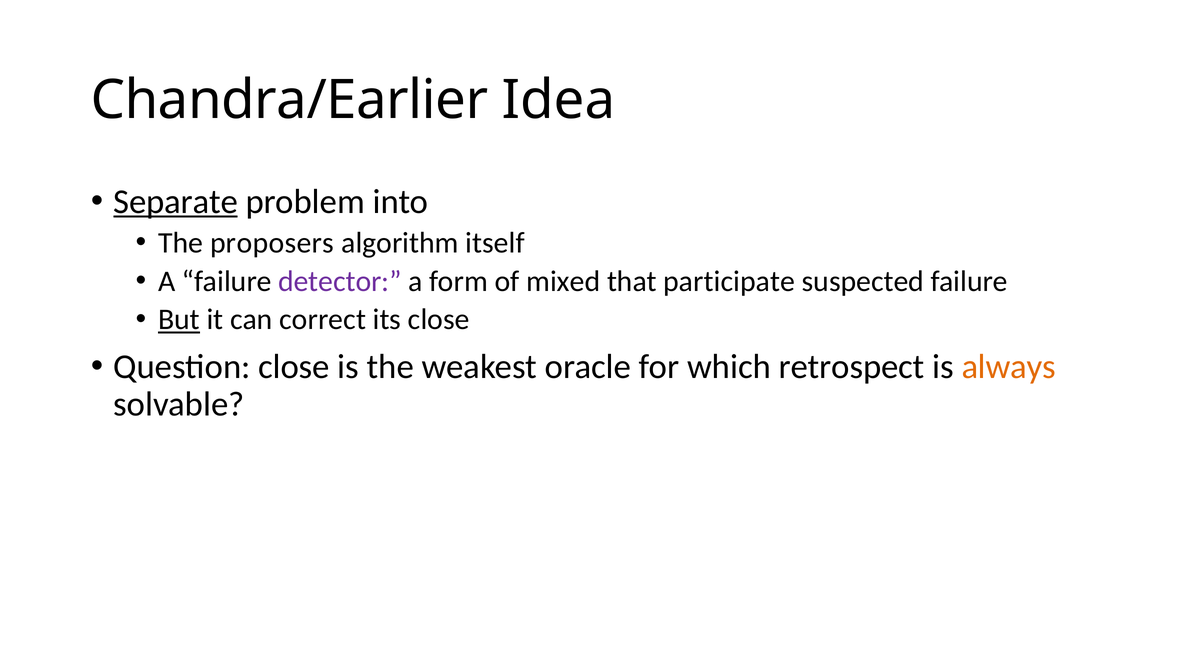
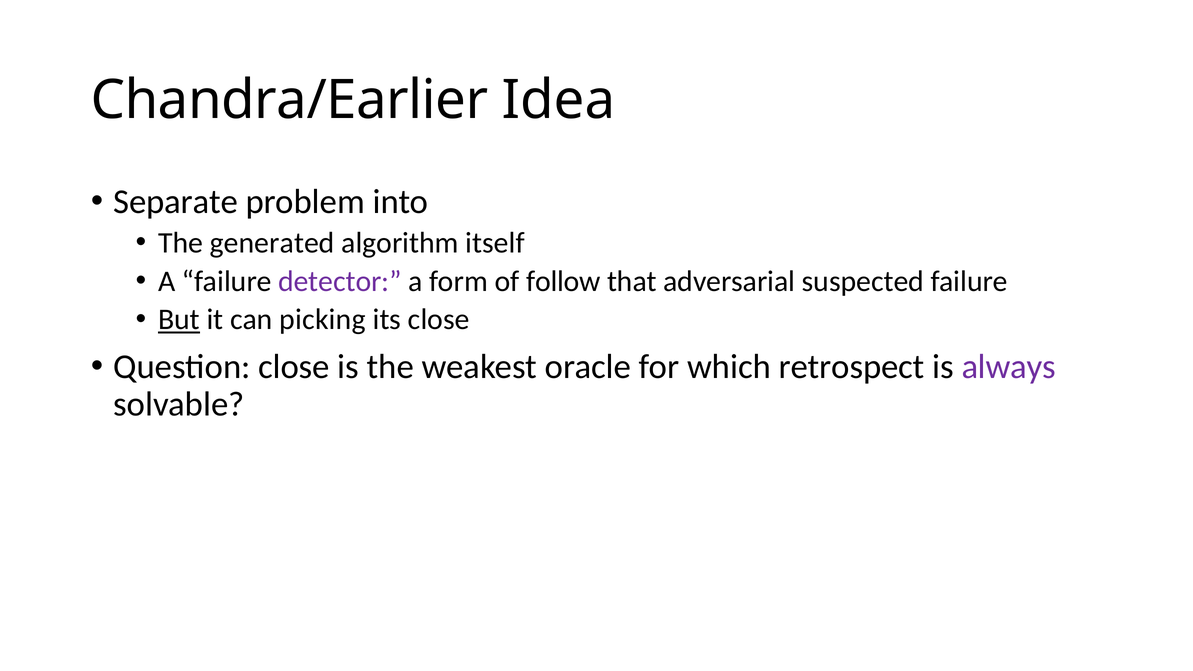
Separate underline: present -> none (176, 202)
proposers: proposers -> generated (272, 243)
mixed: mixed -> follow (563, 281)
participate: participate -> adversarial (729, 281)
correct: correct -> picking (323, 320)
always colour: orange -> purple (1009, 367)
